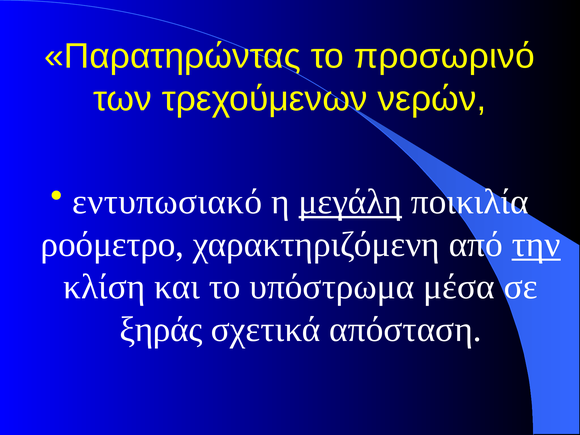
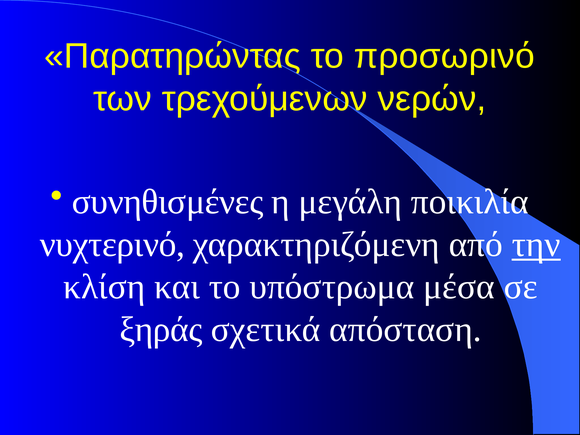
εντυπωσιακό: εντυπωσιακό -> συνηθισμένες (168, 202)
μεγάλη underline: present -> none (350, 202)
ροόμετρο: ροόμετρο -> νυχτερινό (112, 244)
